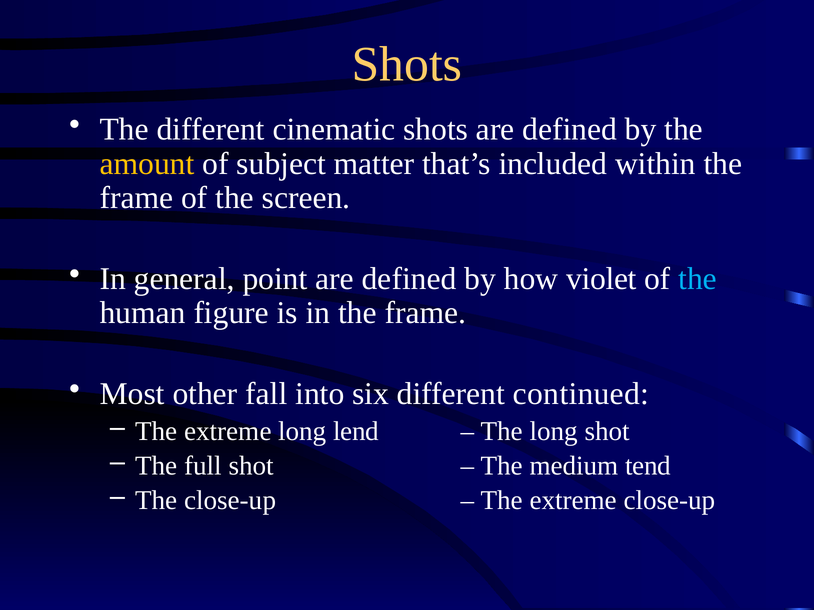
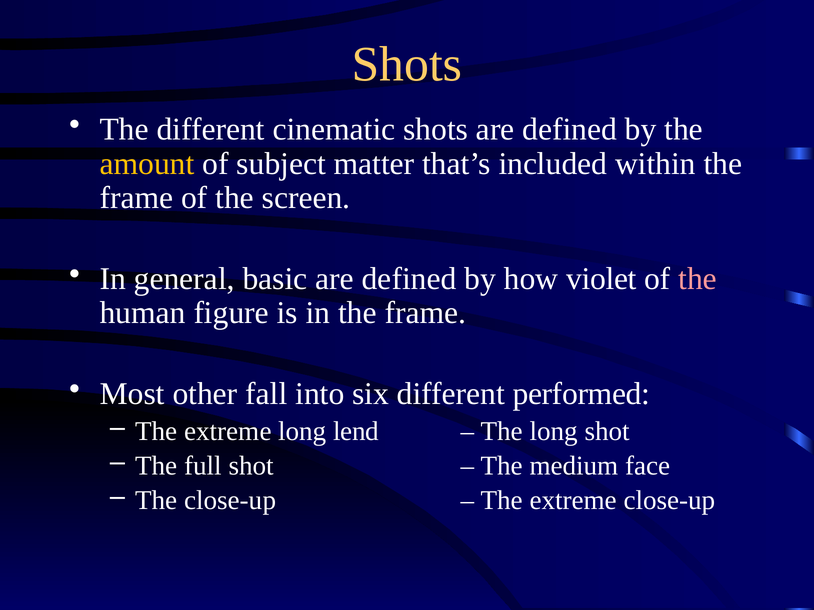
point: point -> basic (275, 279)
the colour: light blue -> pink (698, 279)
continued: continued -> performed (581, 394)
tend: tend -> face (648, 466)
